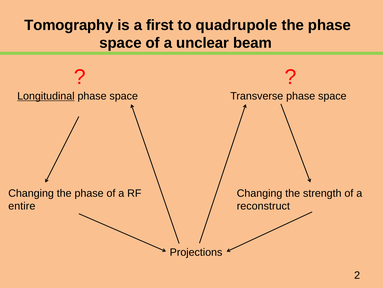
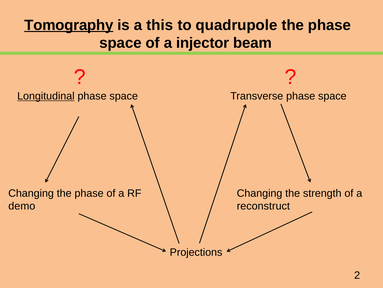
Tomography underline: none -> present (69, 25)
first: first -> this (160, 25)
unclear: unclear -> injector (203, 43)
entire: entire -> demo (22, 206)
